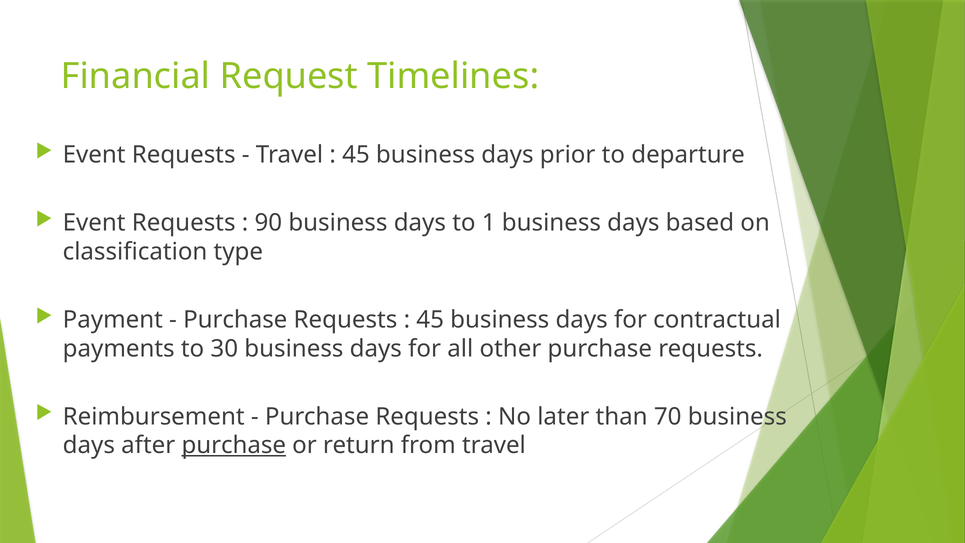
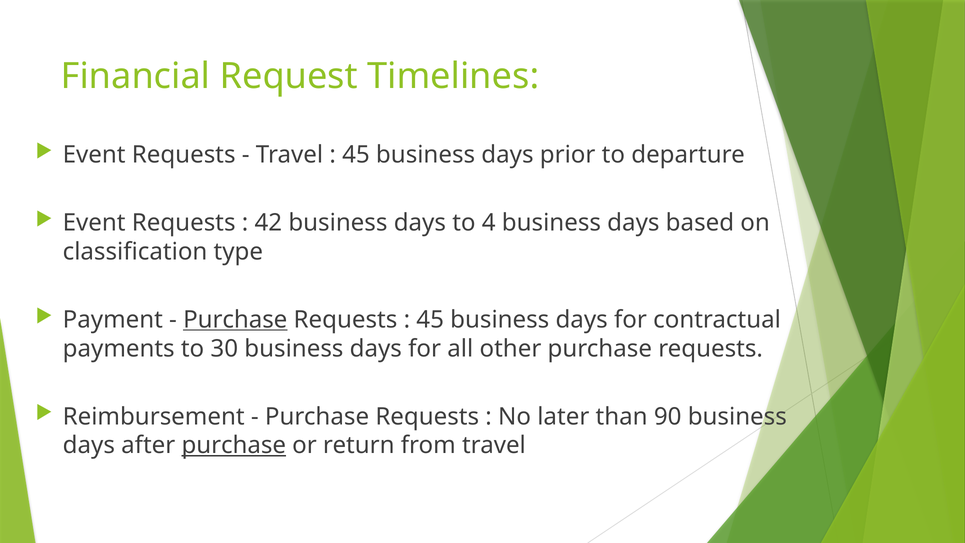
90: 90 -> 42 (268, 223)
1: 1 -> 4 (489, 223)
Purchase underline: none -> present (235, 319)
70: 70 -> 90 (668, 416)
